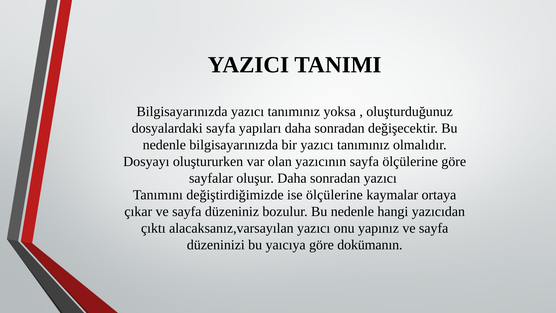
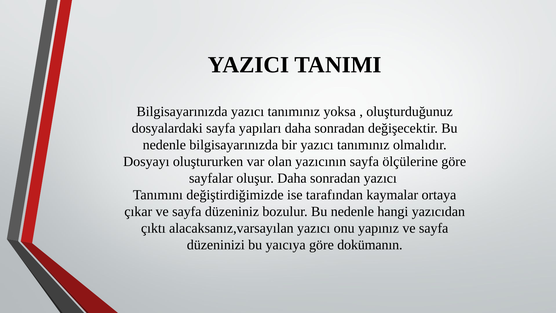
ise ölçülerine: ölçülerine -> tarafından (334, 195)
